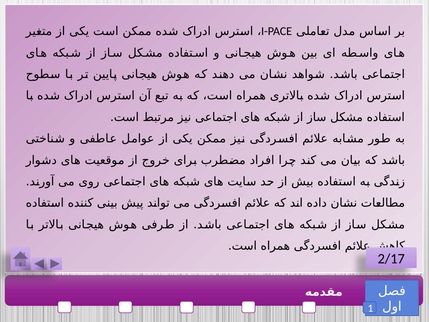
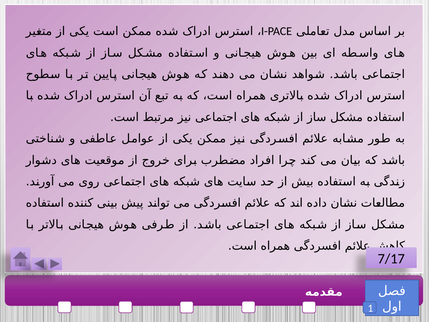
2/17: 2/17 -> 7/17 (391, 259)
